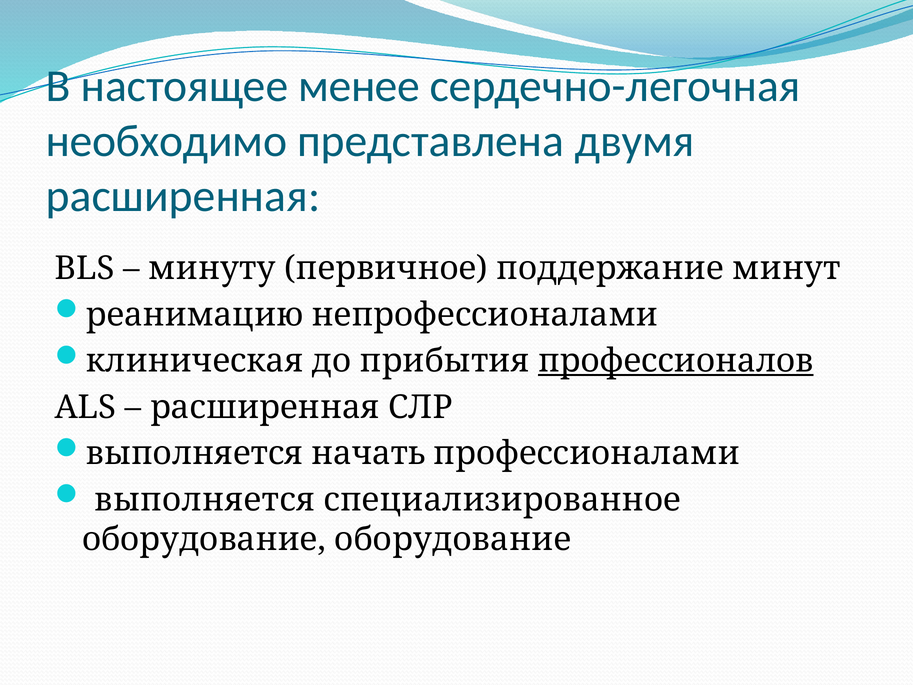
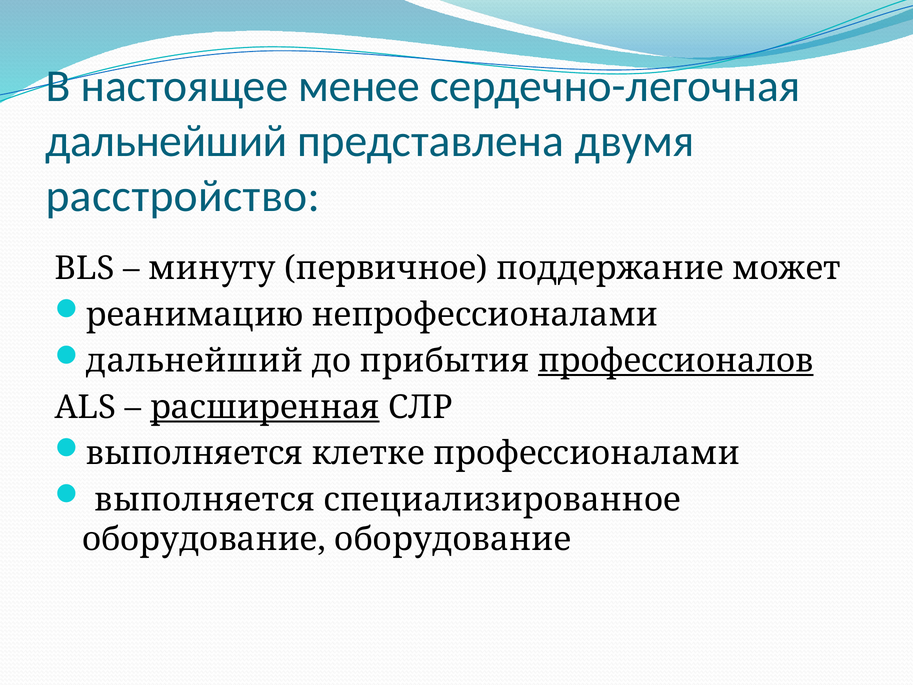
необходимо: необходимо -> дальнейший (166, 141)
расширенная: расширенная -> расстройство (183, 196)
минут: минут -> может (787, 268)
клиническая: клиническая -> дальнейший (194, 361)
расширенная underline: none -> present (265, 407)
начать: начать -> клетке (368, 453)
